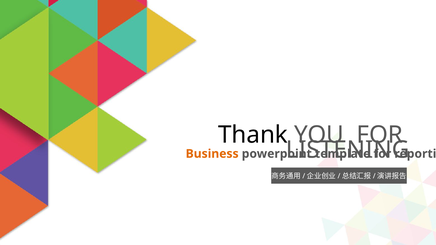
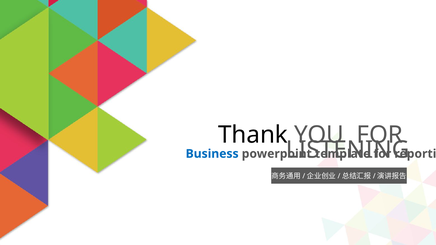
Business colour: orange -> blue (212, 154)
